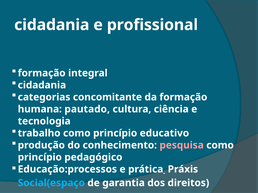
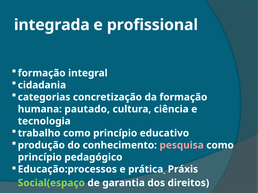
cidadania: cidadania -> integrada (52, 25)
concomitante: concomitante -> concretização (107, 97)
Social(espaço colour: light blue -> light green (51, 183)
